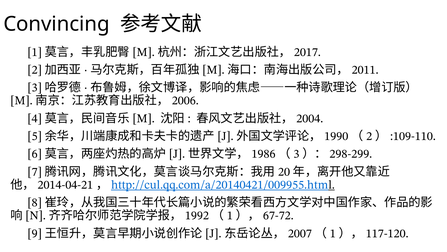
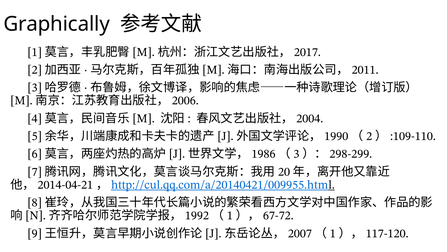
Convincing: Convincing -> Graphically (57, 24)
